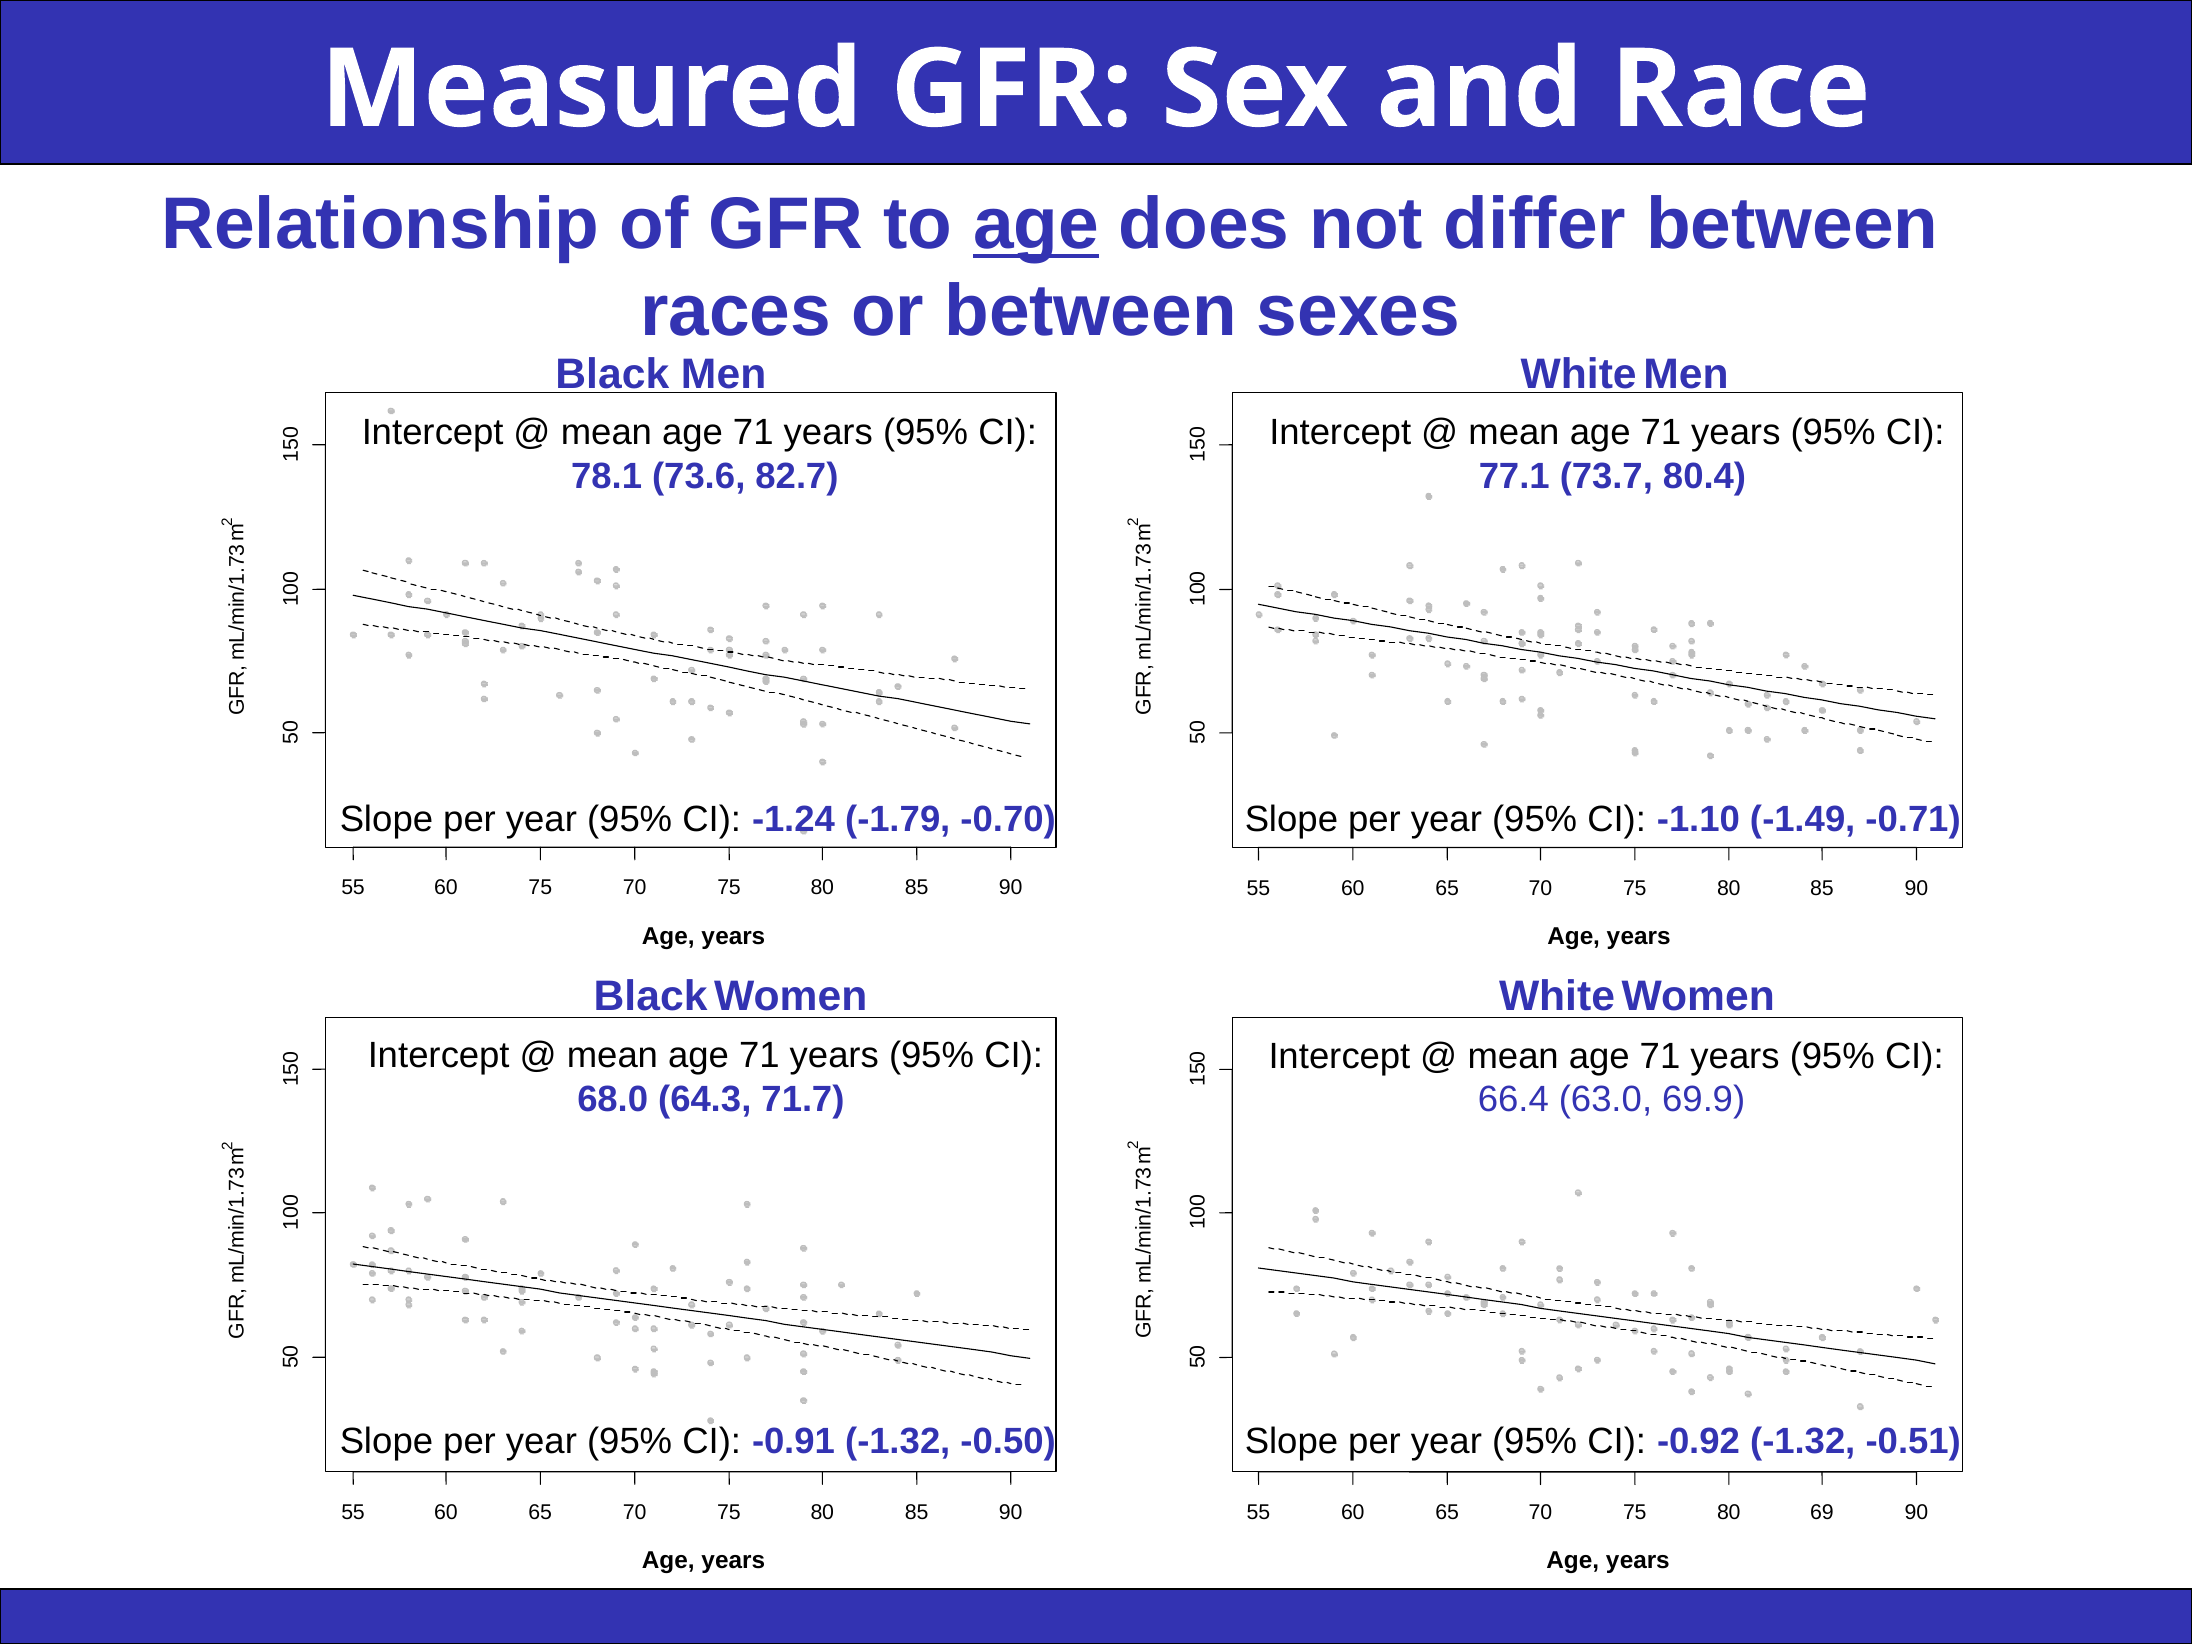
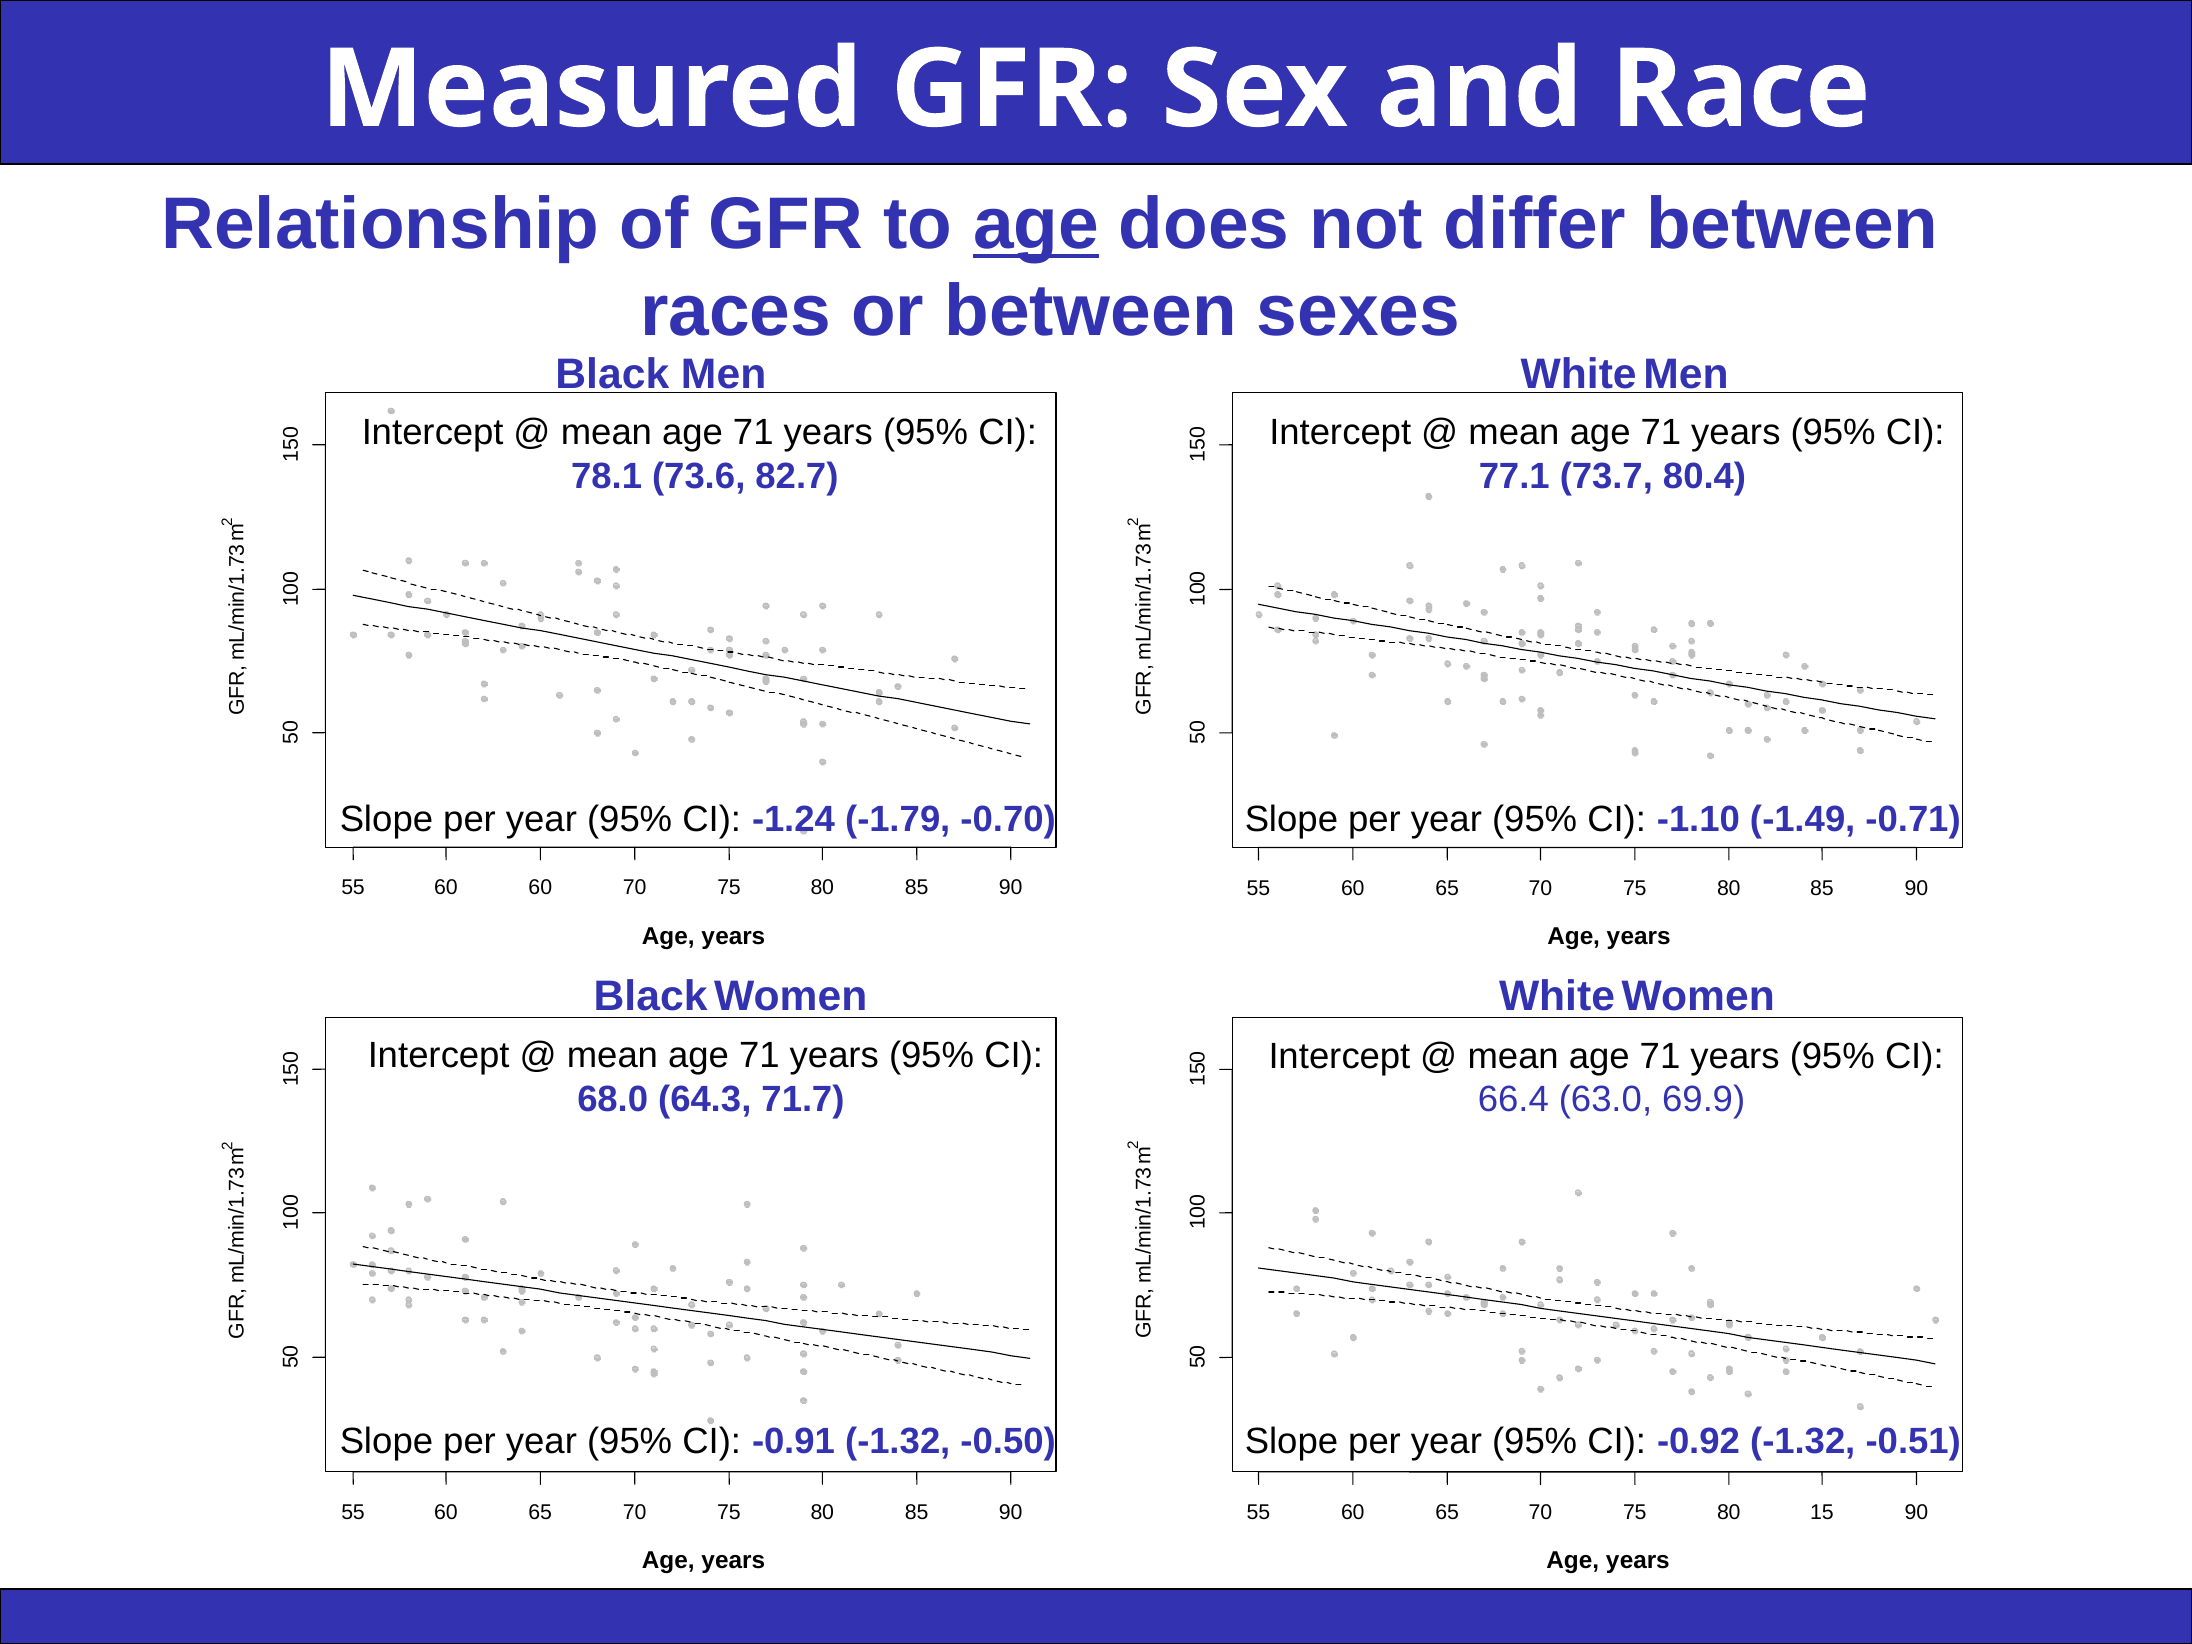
60 75: 75 -> 60 (540, 888)
69: 69 -> 15 (1822, 1512)
